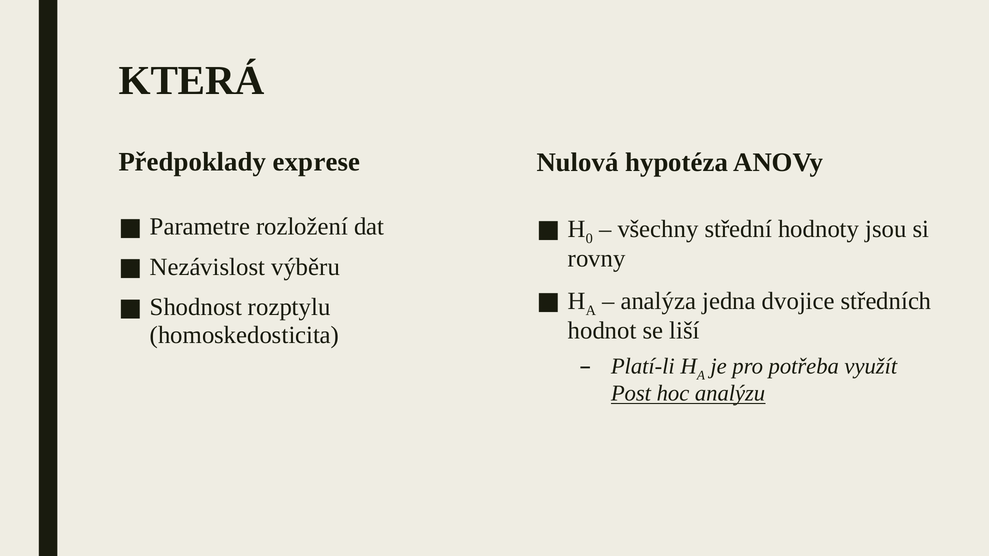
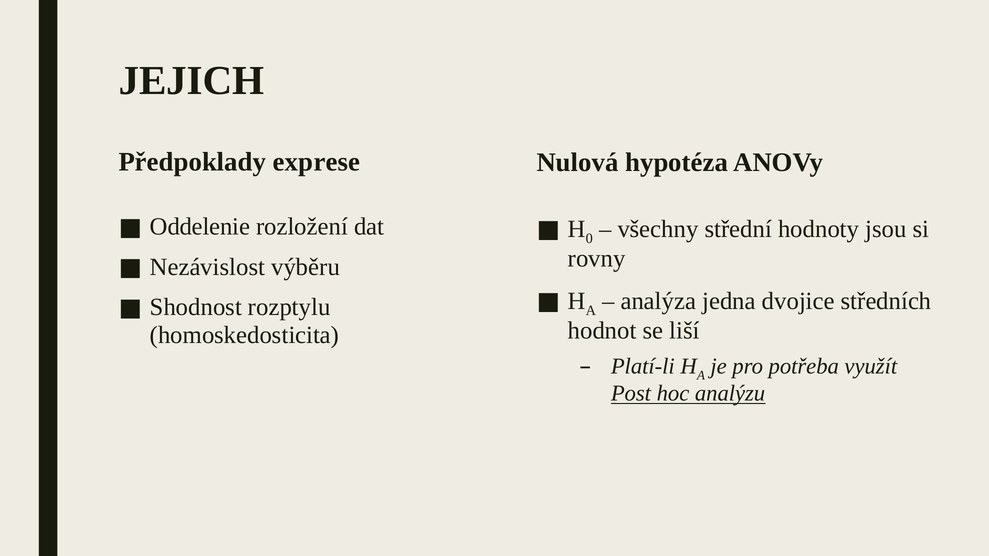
KTERÁ: KTERÁ -> JEJICH (192, 81)
Parametre: Parametre -> Oddelenie (200, 227)
